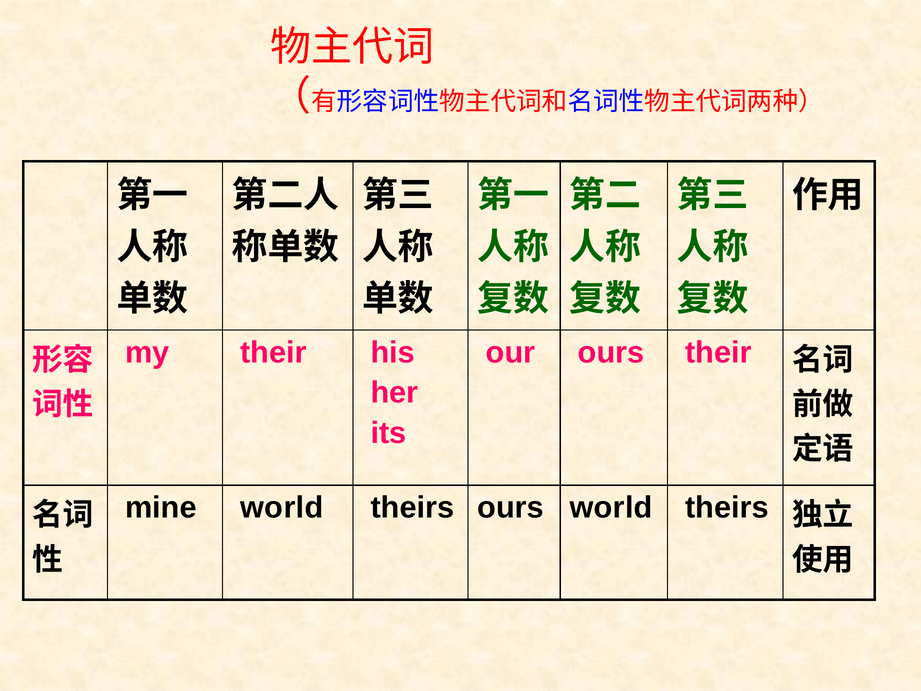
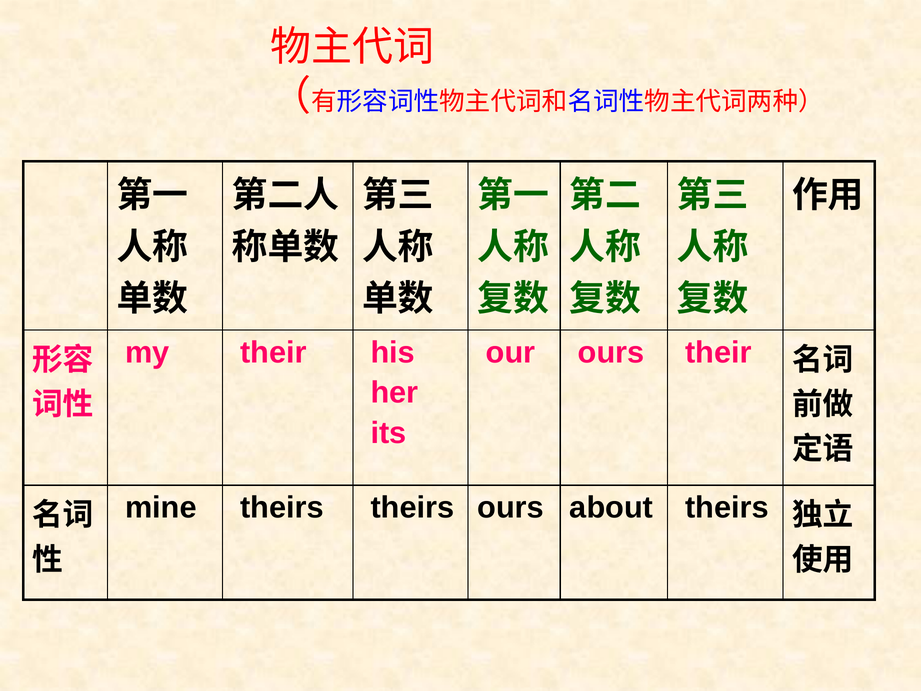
mine world: world -> theirs (282, 507)
ours world: world -> about (611, 507)
